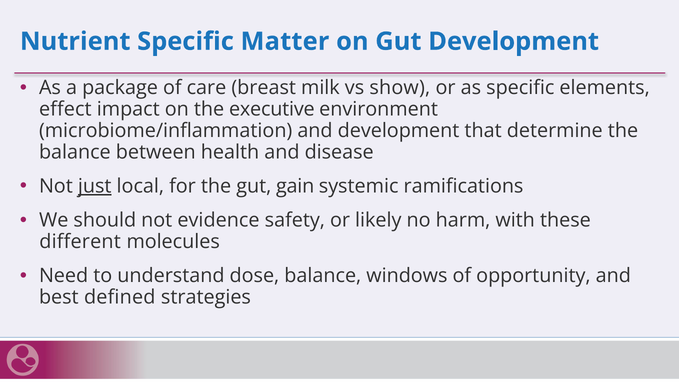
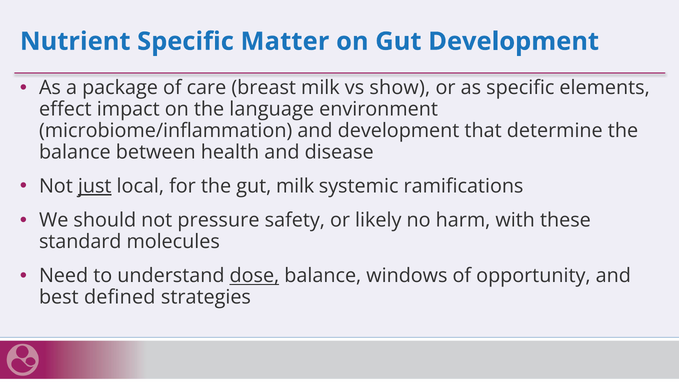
executive: executive -> language (272, 109)
gut gain: gain -> milk (295, 186)
evidence: evidence -> pressure (218, 220)
different: different -> standard (80, 242)
dose underline: none -> present (254, 276)
